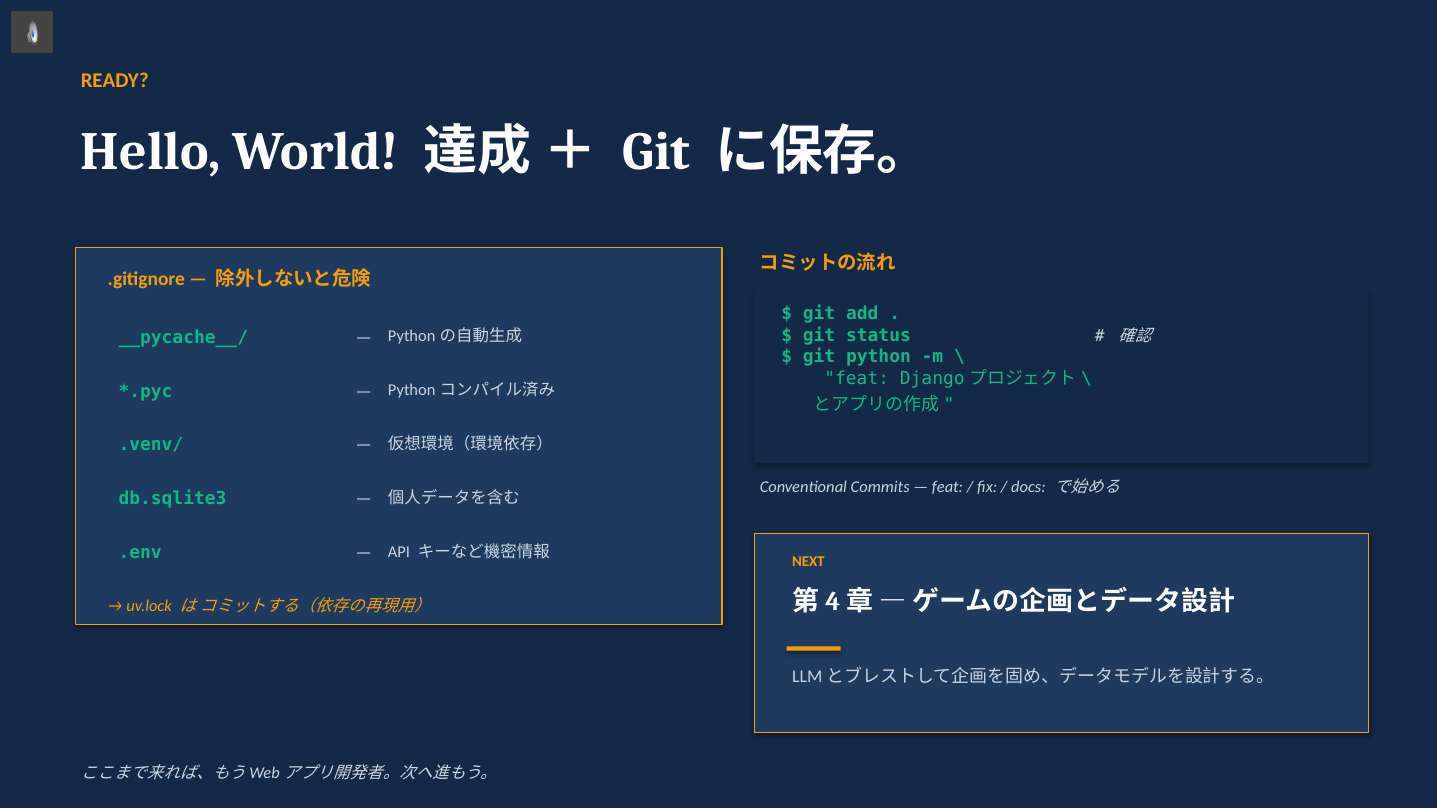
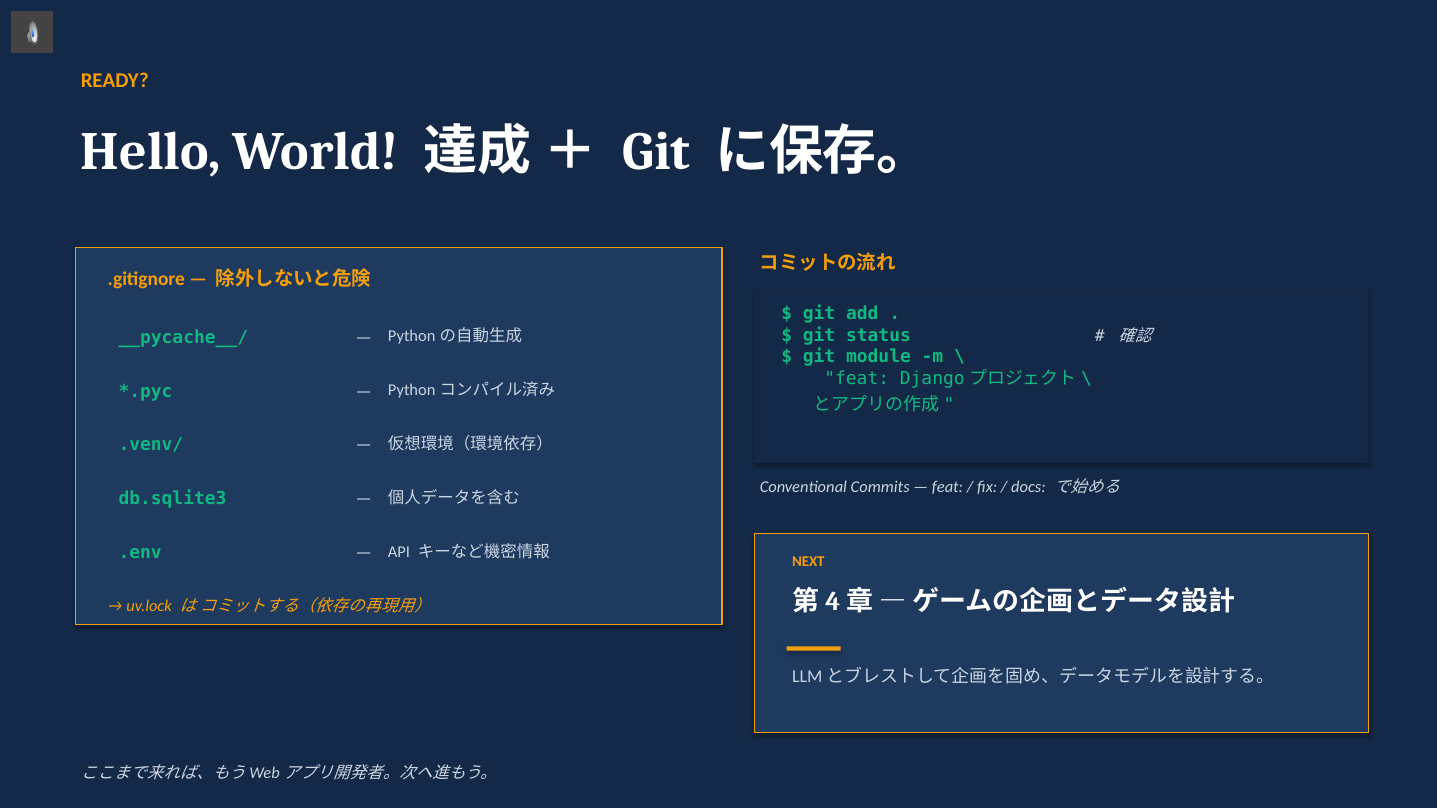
git python: python -> module (878, 357)
